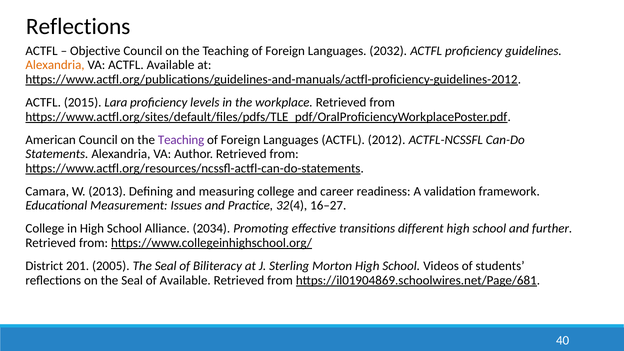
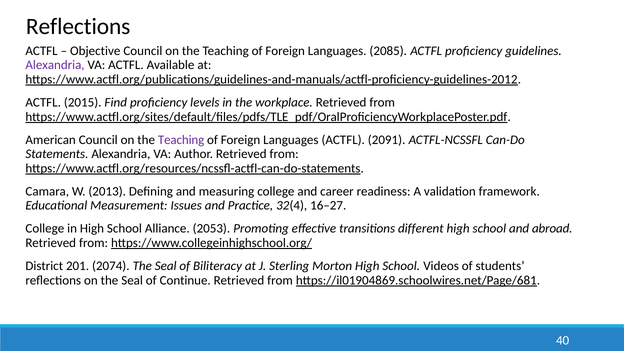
2032: 2032 -> 2085 (388, 51)
Alexandria colour: orange -> purple (55, 65)
Lara: Lara -> Find (116, 103)
2012: 2012 -> 2091 (387, 140)
2034: 2034 -> 2053 (211, 229)
further: further -> abroad (552, 229)
2005: 2005 -> 2074 (111, 266)
of Available: Available -> Continue (185, 280)
